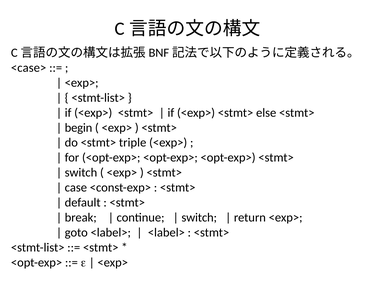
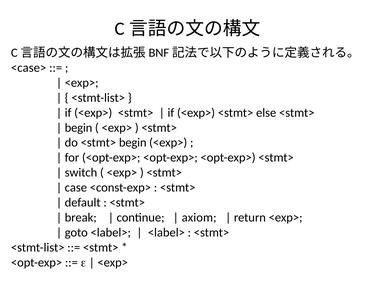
<stmt> triple: triple -> begin (133, 143)
switch: switch -> axiom (199, 218)
